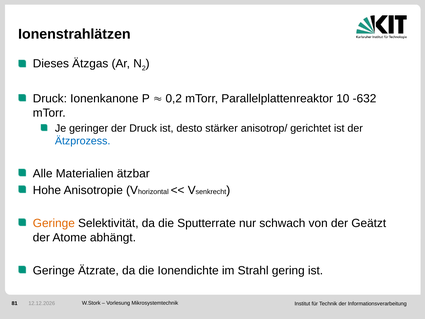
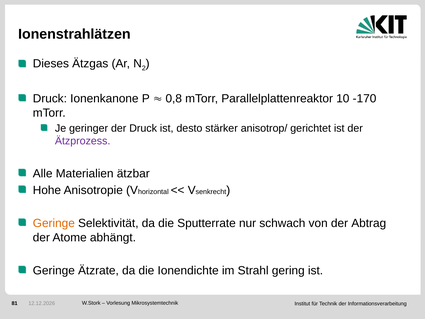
0,2: 0,2 -> 0,8 (174, 99)
-632: -632 -> -170 (364, 99)
Ätzprozess colour: blue -> purple (83, 141)
Geätzt: Geätzt -> Abtrag (369, 223)
